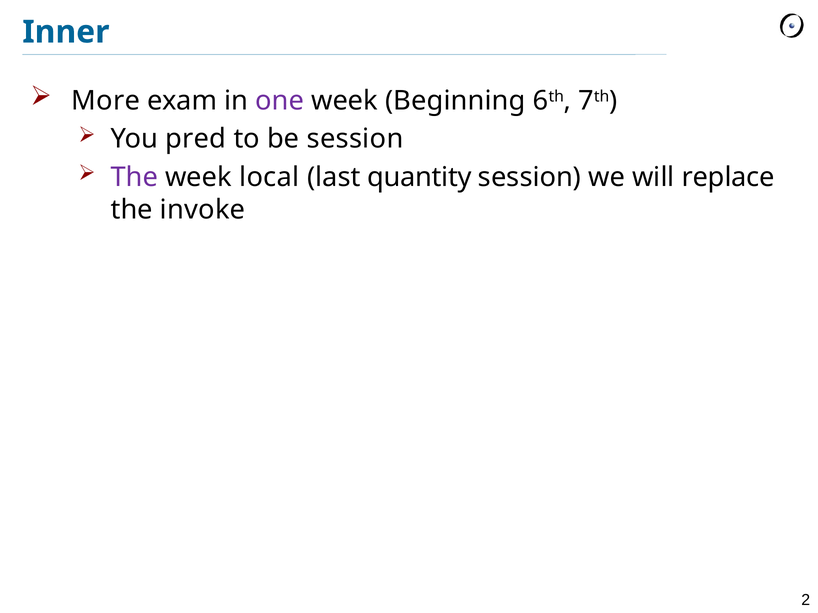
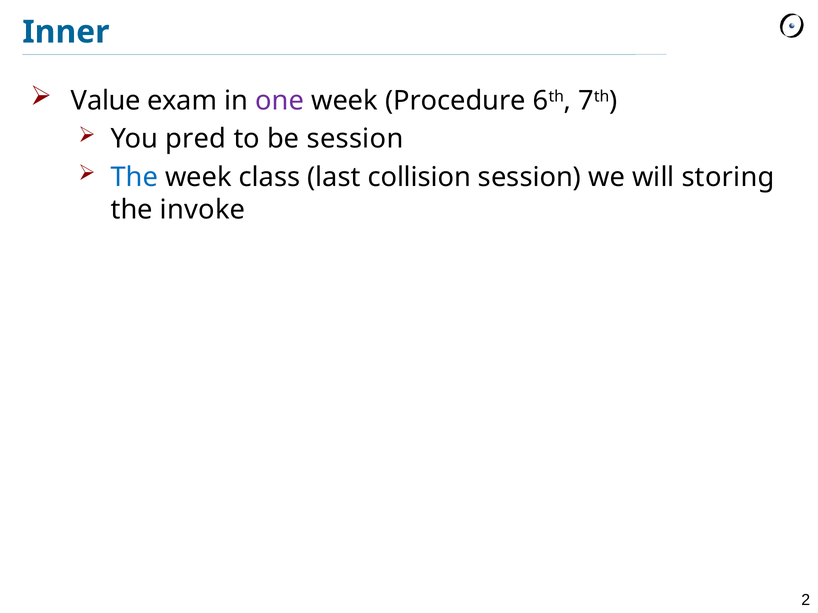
More: More -> Value (106, 101)
Beginning: Beginning -> Procedure (455, 101)
The colour: purple -> blue (134, 177)
local: local -> class (270, 177)
quantity: quantity -> collision (419, 177)
replace: replace -> storing (728, 177)
